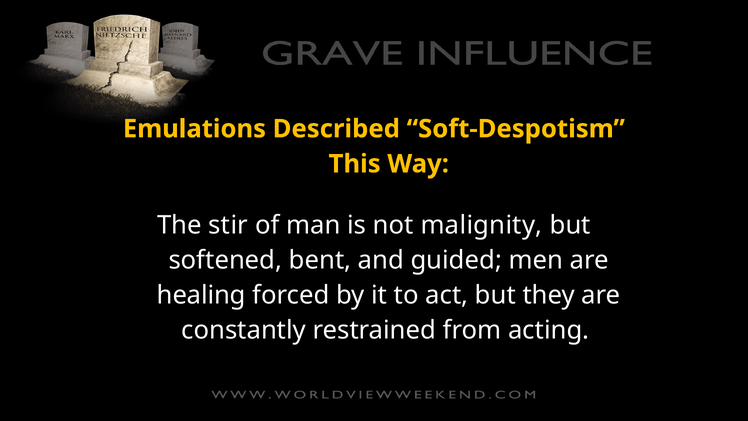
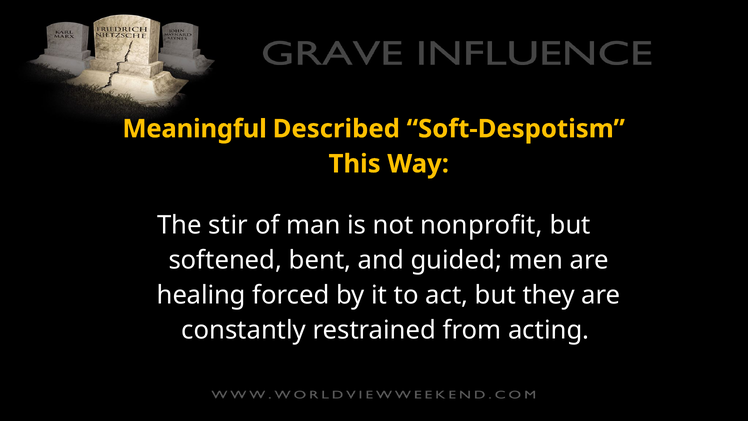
Emulations: Emulations -> Meaningful (195, 129)
malignity: malignity -> nonprofit (481, 225)
